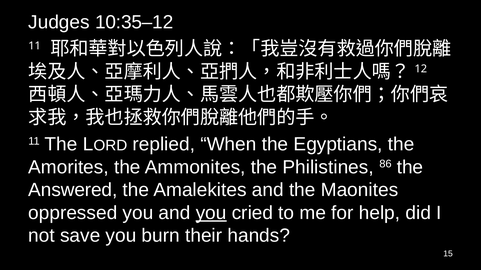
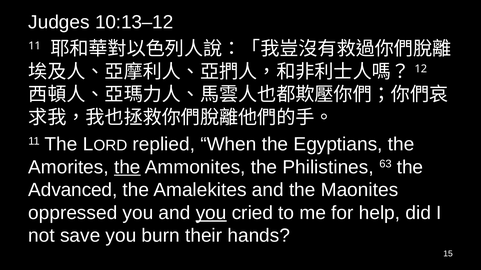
10:35–12: 10:35–12 -> 10:13–12 (134, 22)
the underline: none -> present (127, 167)
86: 86 -> 63 (385, 164)
Answered: Answered -> Advanced (73, 190)
